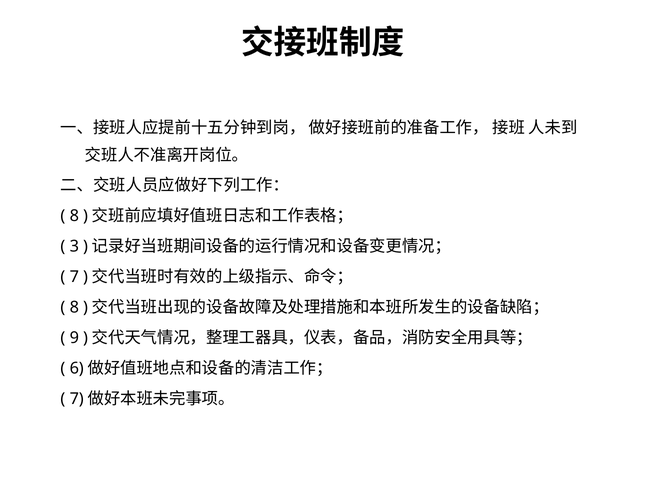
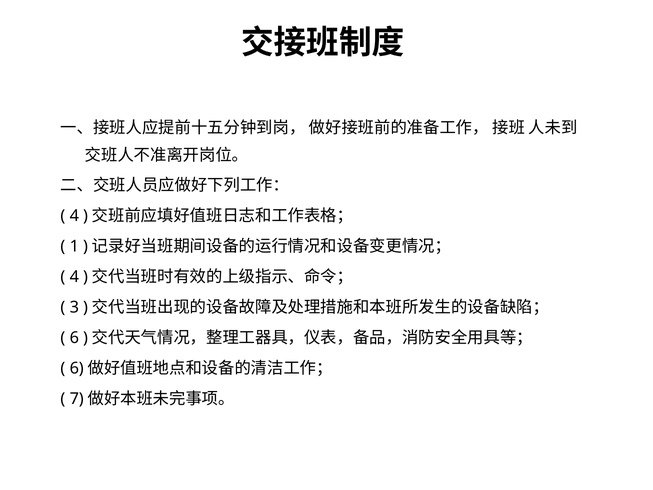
8: 8 -> 4 (74, 216)
3: 3 -> 1 (74, 246)
7: 7 -> 4 (74, 277)
8: 8 -> 3 (74, 307)
9: 9 -> 6 (74, 338)
